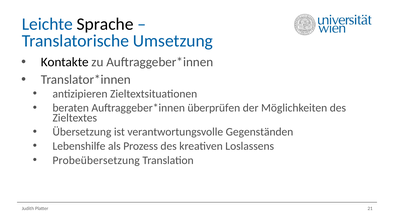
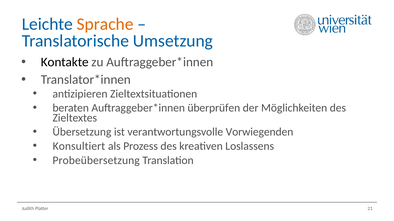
Sprache colour: black -> orange (105, 24)
Gegenständen: Gegenständen -> Vorwiegenden (260, 132)
Lebenshilfe: Lebenshilfe -> Konsultiert (79, 147)
